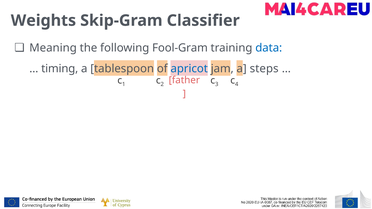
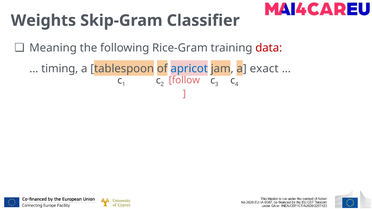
Fool-Gram: Fool-Gram -> Rice-Gram (180, 48)
data colour: blue -> red (269, 48)
steps: steps -> exact (264, 69)
father: father -> follow (184, 80)
